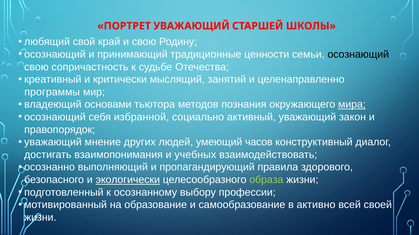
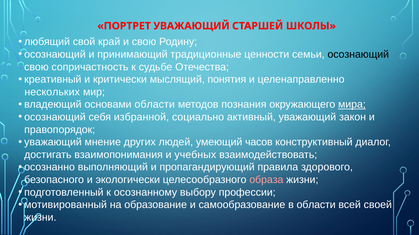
занятий: занятий -> понятия (227, 80)
программы: программы -> нескольких (52, 92)
основами тьютора: тьютора -> области (155, 105)
экологически underline: present -> none (128, 180)
образа colour: light green -> pink (266, 180)
в активно: активно -> области (316, 205)
